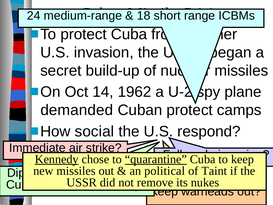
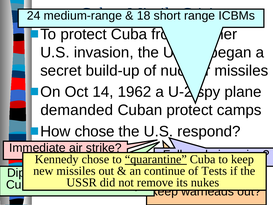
How social: social -> chose (95, 131)
Kennedy underline: present -> none (57, 159)
political: political -> continue (165, 171)
Taint: Taint -> Tests (214, 171)
